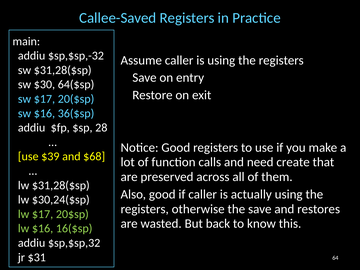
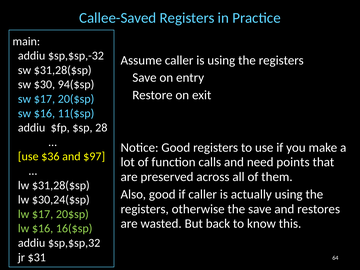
64($sp: 64($sp -> 94($sp (76, 85)
36($sp: 36($sp -> 11($sp (76, 113)
$39: $39 -> $36 (50, 157)
$68: $68 -> $97 (94, 157)
create: create -> points (293, 162)
